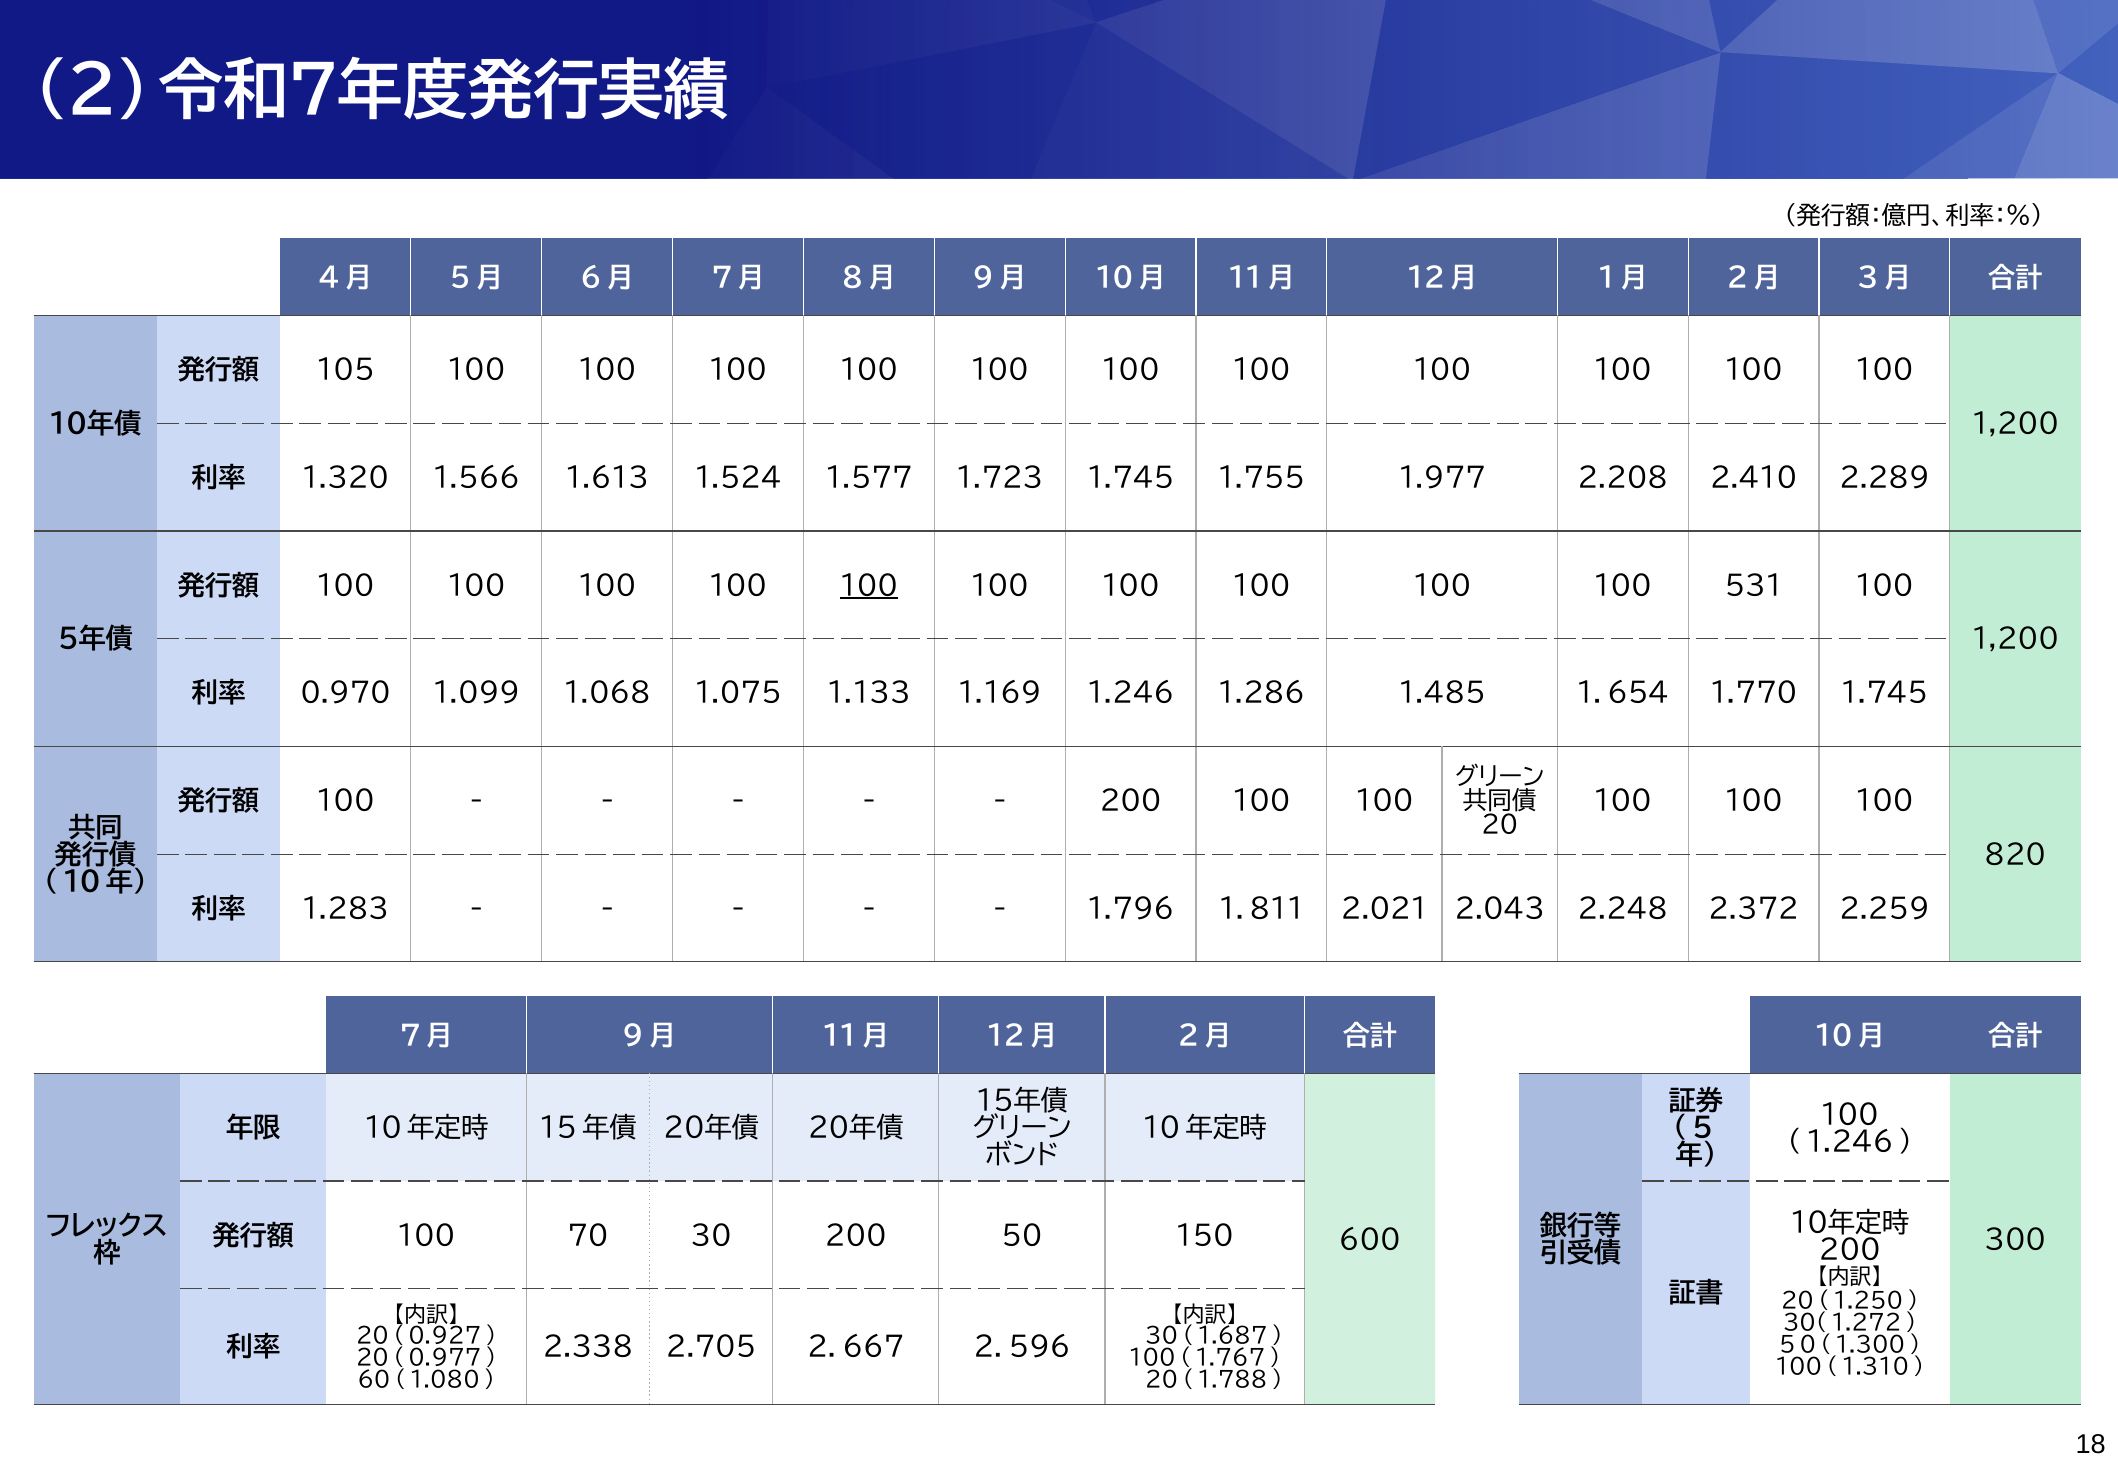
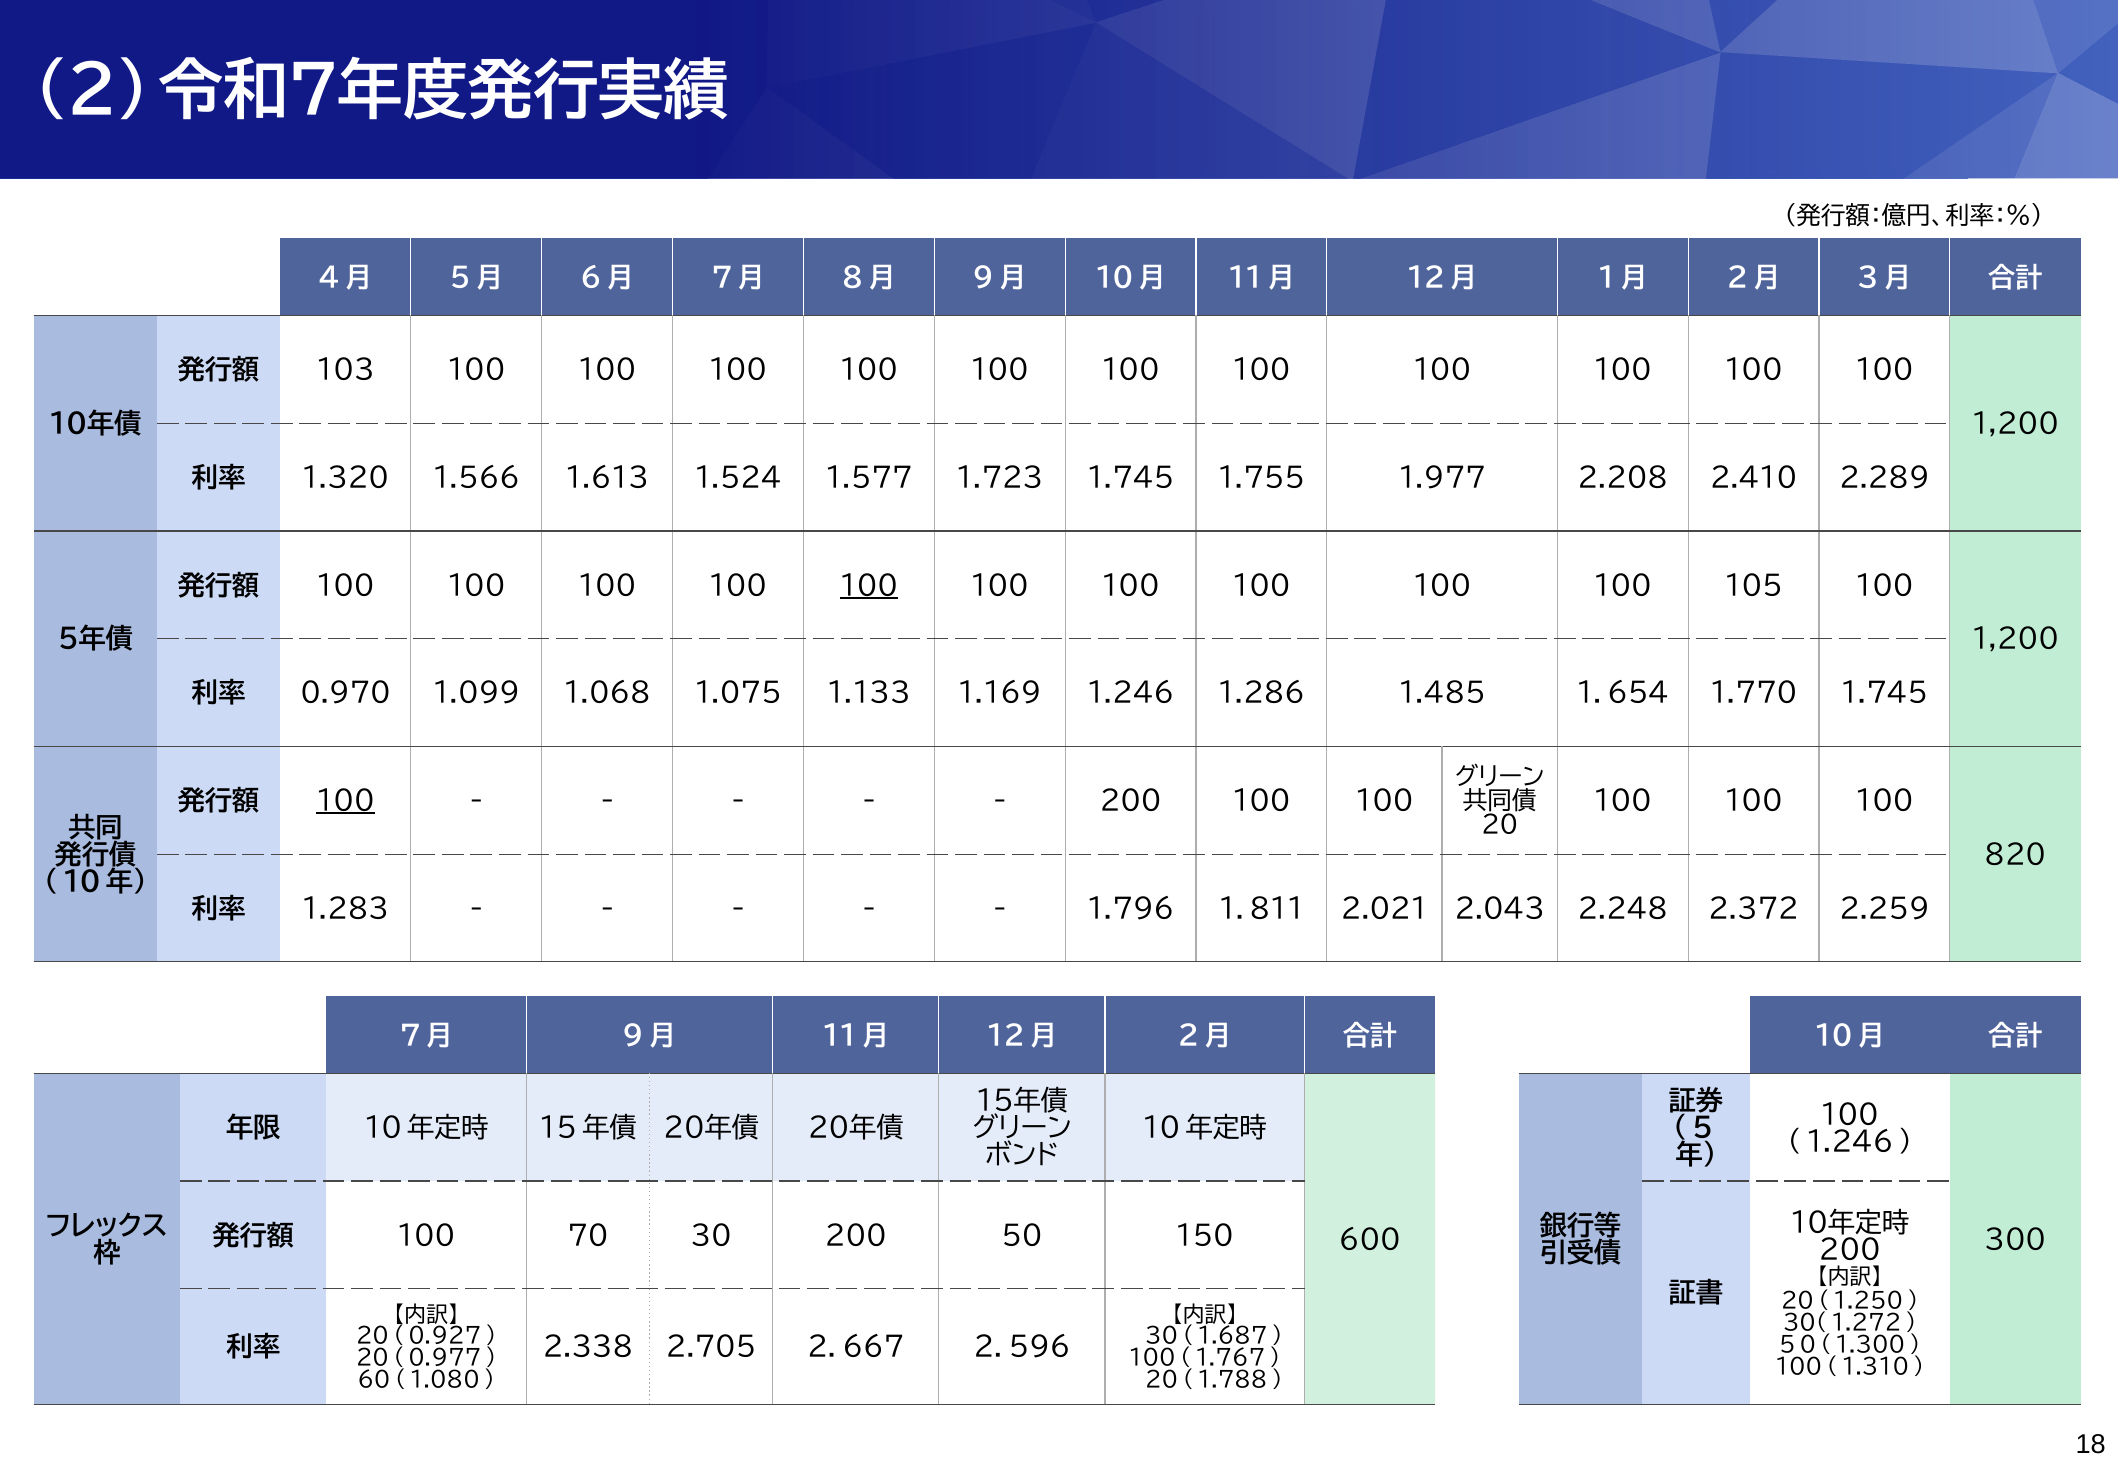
105: 105 -> 103 (346, 371)
531: 531 -> 105 (1754, 586)
100 underline: none -> present (346, 802)
